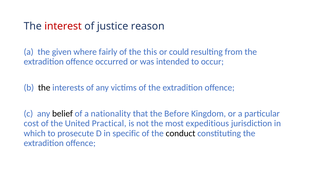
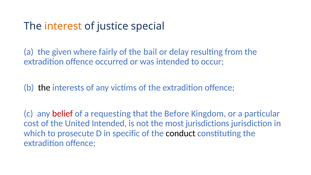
interest colour: red -> orange (63, 26)
reason: reason -> special (148, 26)
this: this -> bail (150, 52)
could: could -> delay (179, 52)
belief colour: black -> red (62, 114)
nationality: nationality -> requesting (111, 114)
United Practical: Practical -> Intended (109, 123)
expeditious: expeditious -> jurisdictions (207, 123)
